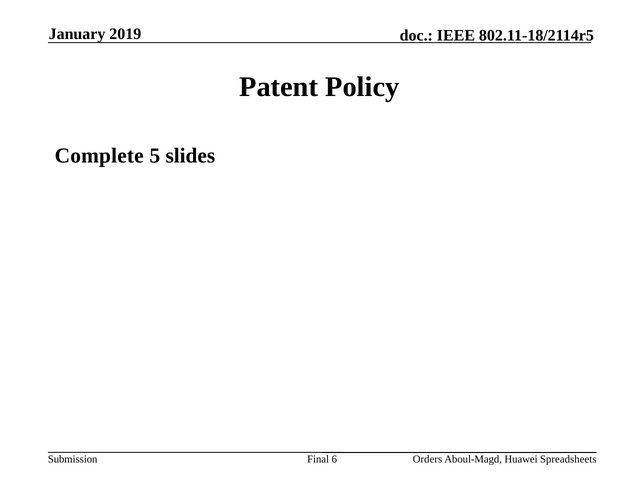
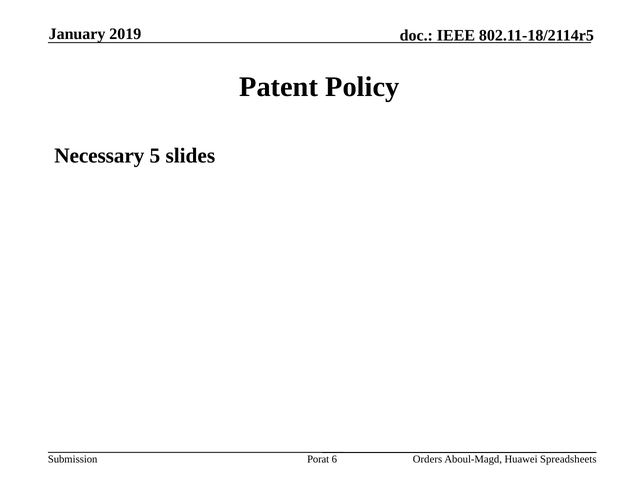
Complete: Complete -> Necessary (99, 156)
Final: Final -> Porat (318, 460)
